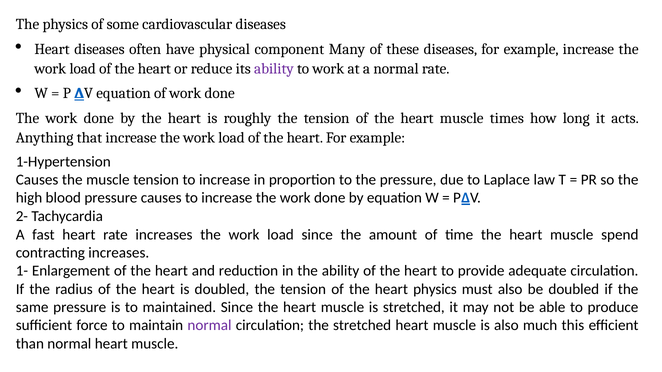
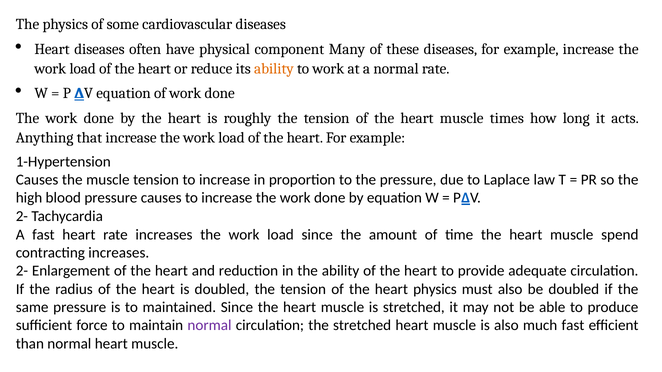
ability colour: purple -> orange (274, 69)
1-: 1- -> 2- (22, 271)
much this: this -> fast (573, 326)
